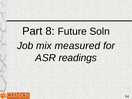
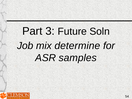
8: 8 -> 3 (50, 31)
measured: measured -> determine (77, 46)
readings: readings -> samples (78, 58)
